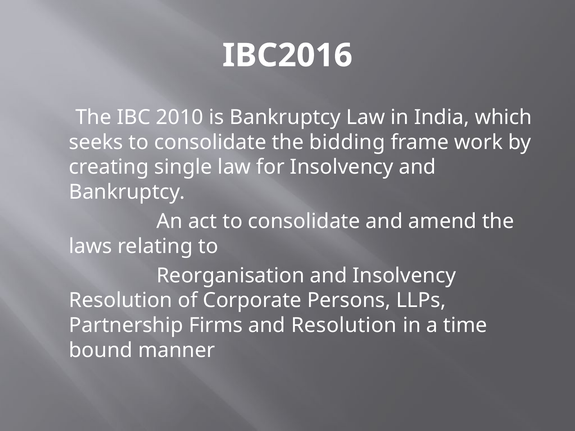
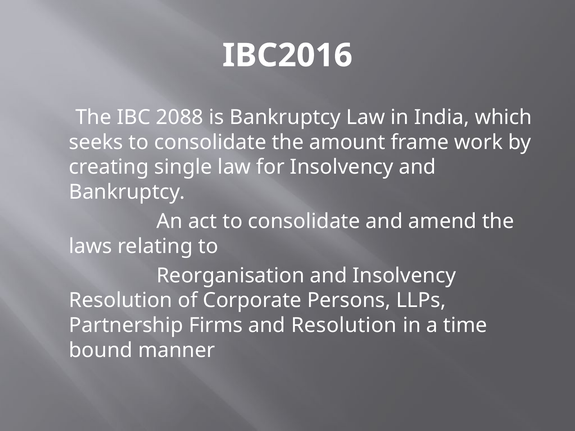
2010: 2010 -> 2088 (180, 117)
bidding: bidding -> amount (347, 142)
